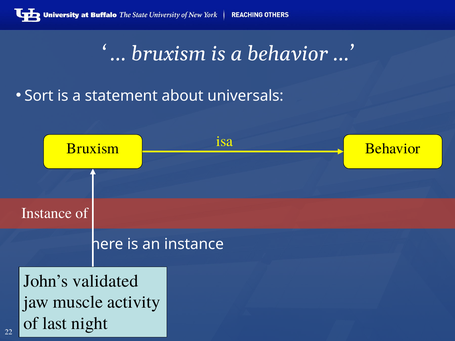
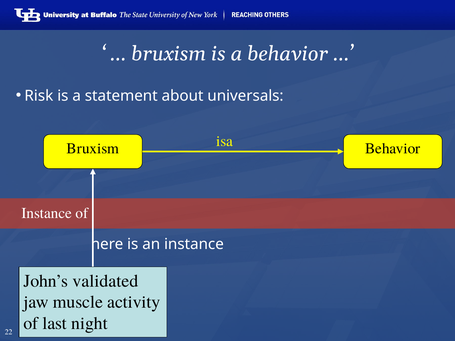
Sort: Sort -> Risk (39, 96)
